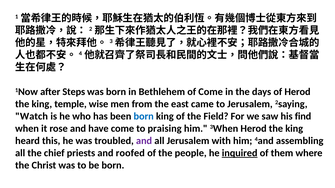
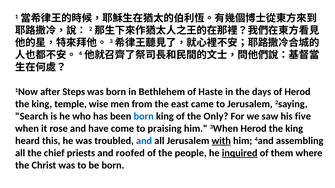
of Come: Come -> Haste (211, 92)
Watch: Watch -> Search (32, 117)
Field: Field -> Only (216, 117)
find: find -> five (303, 117)
and colour: purple -> blue (144, 141)
with underline: none -> present (221, 141)
